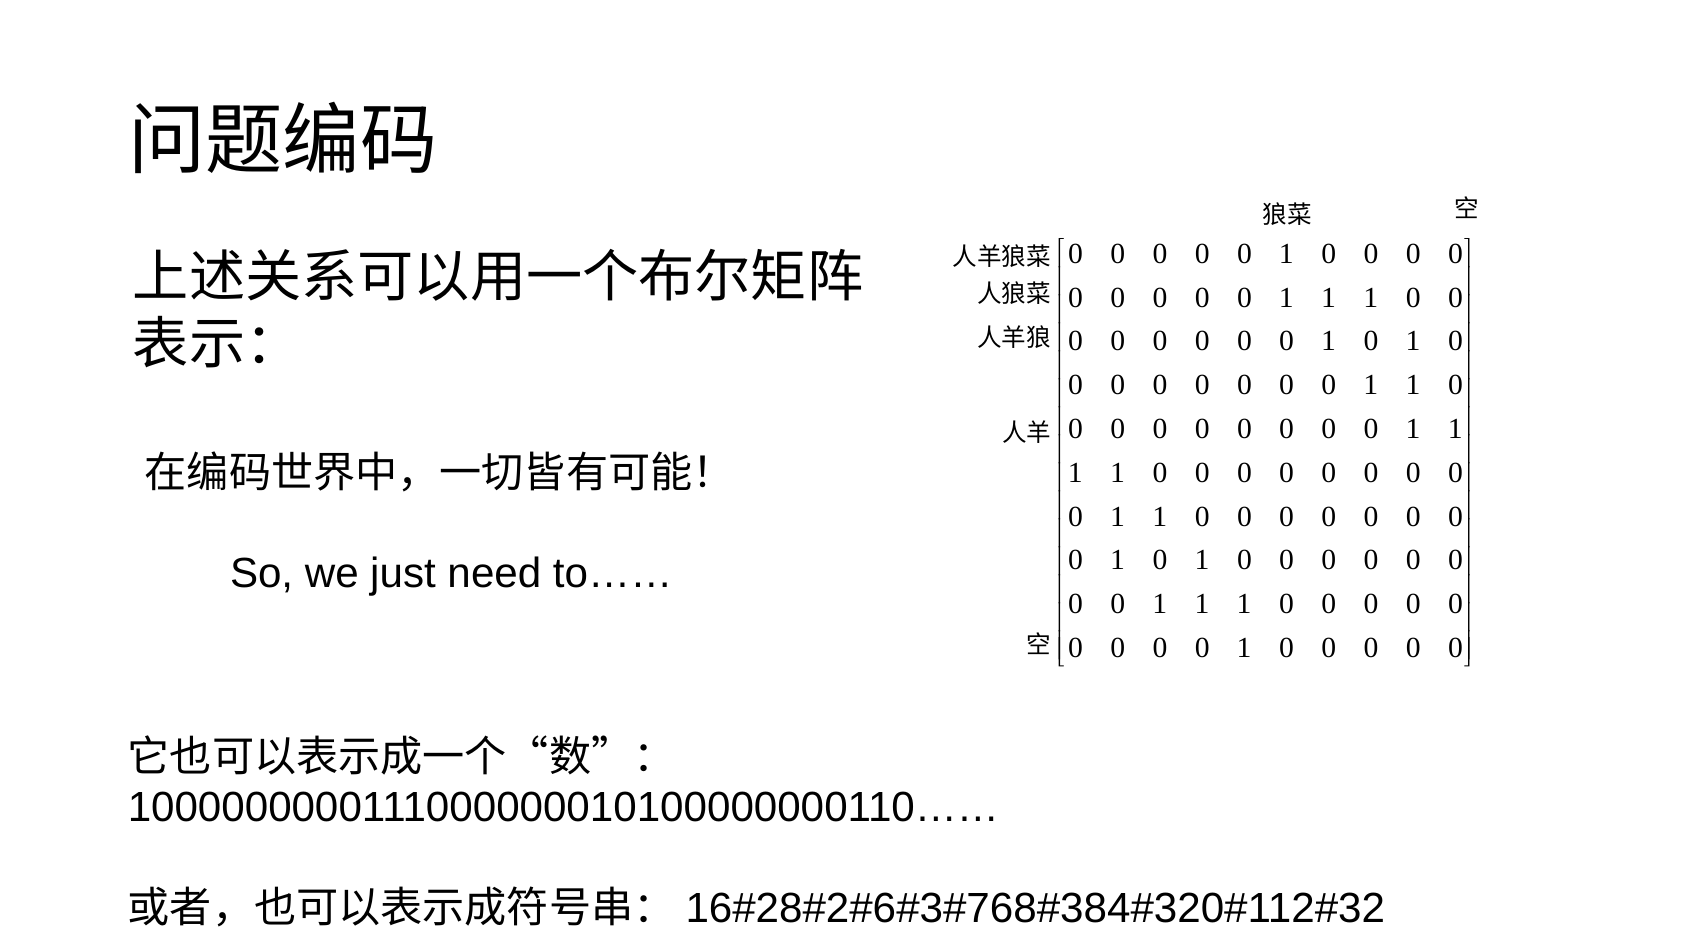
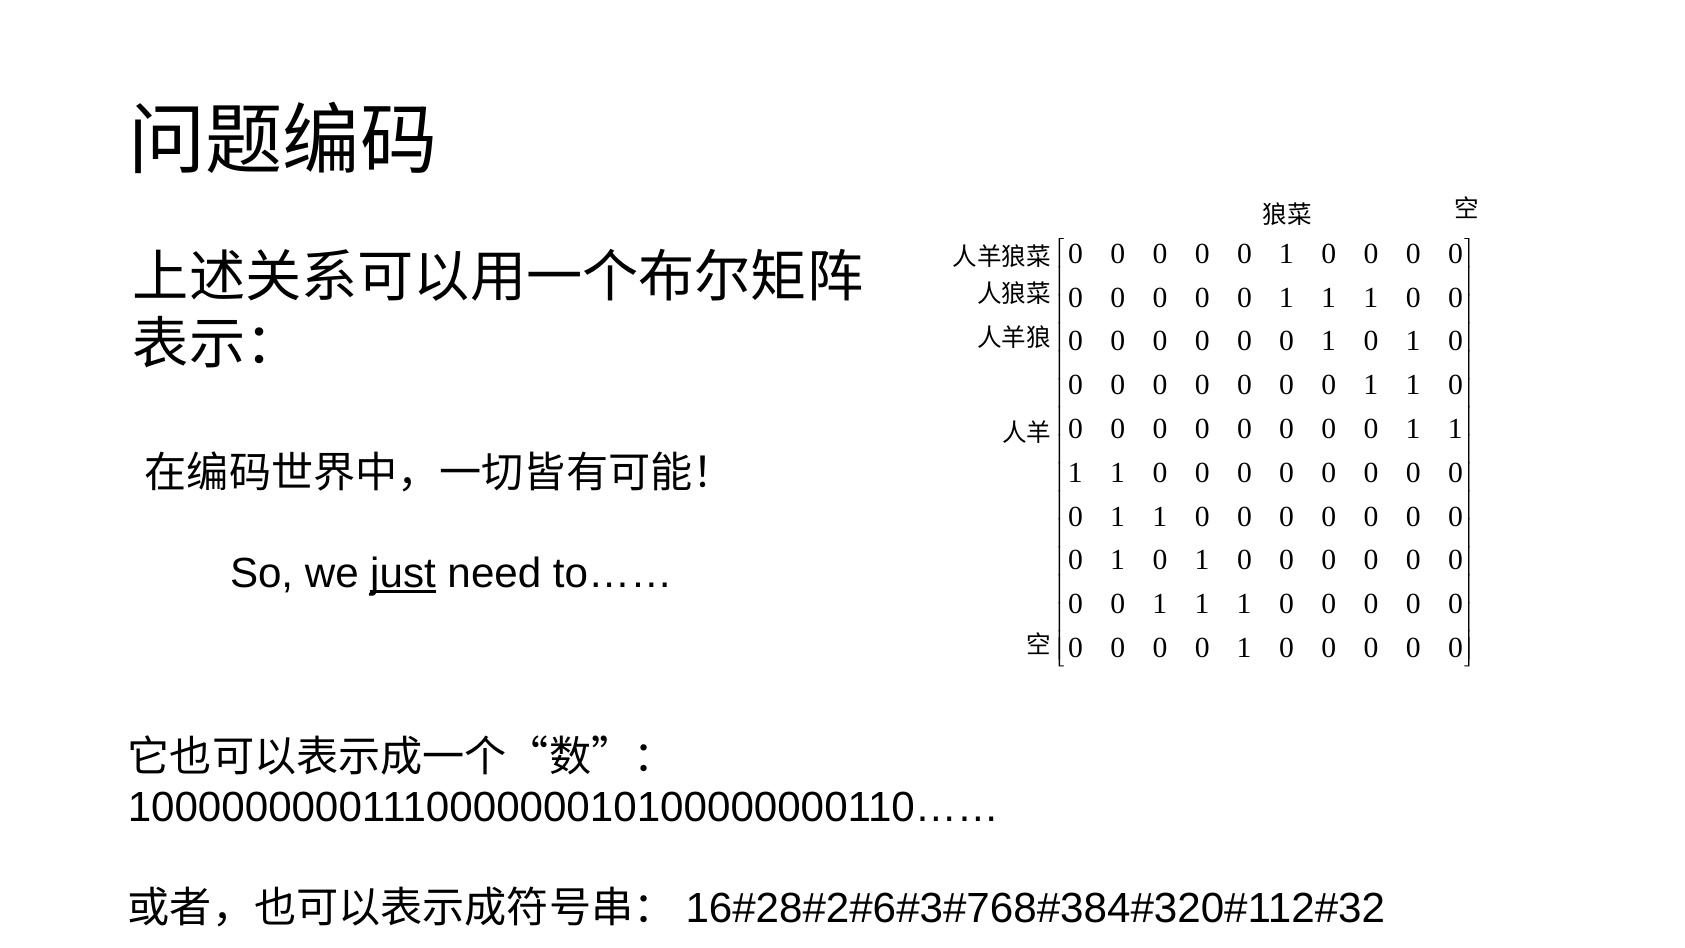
just underline: none -> present (403, 573)
